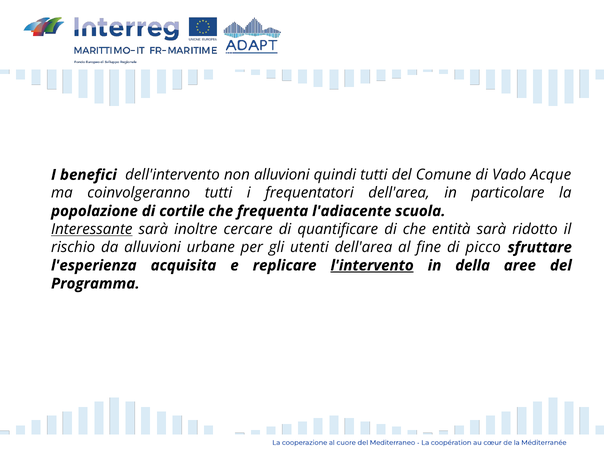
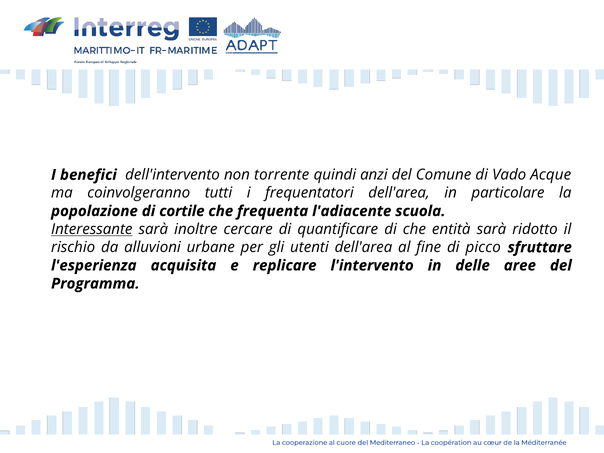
non alluvioni: alluvioni -> torrente (282, 175)
quindi tutti: tutti -> anzi (374, 175)
l'intervento underline: present -> none (372, 265)
della: della -> delle (473, 265)
